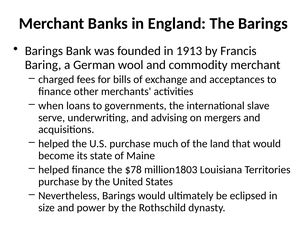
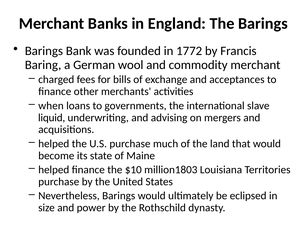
1913: 1913 -> 1772 (189, 51)
serve: serve -> liquid (52, 118)
$78: $78 -> $10 (133, 170)
